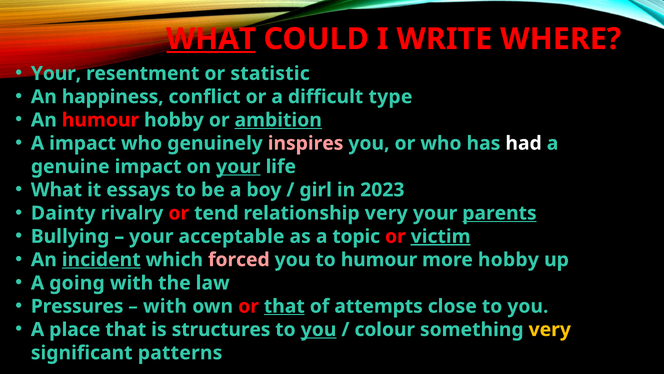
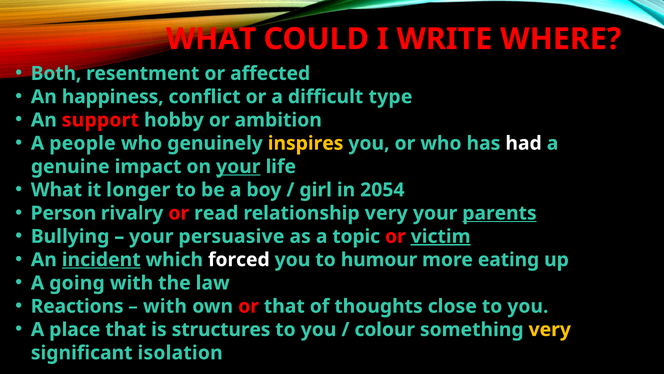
WHAT underline: present -> none (211, 39)
Your: Your -> Both (56, 73)
statistic: statistic -> affected (270, 73)
An humour: humour -> support (100, 120)
ambition underline: present -> none (278, 120)
A impact: impact -> people (82, 143)
inspires colour: pink -> yellow (306, 143)
essays: essays -> longer (138, 190)
2023: 2023 -> 2054 (382, 190)
Dainty: Dainty -> Person (63, 213)
tend: tend -> read (216, 213)
acceptable: acceptable -> persuasive (231, 236)
forced colour: pink -> white (239, 259)
more hobby: hobby -> eating (509, 259)
Pressures: Pressures -> Reactions (77, 306)
that underline: present -> none (284, 306)
attempts: attempts -> thoughts (379, 306)
you underline: present -> none (319, 329)
patterns: patterns -> isolation (180, 352)
